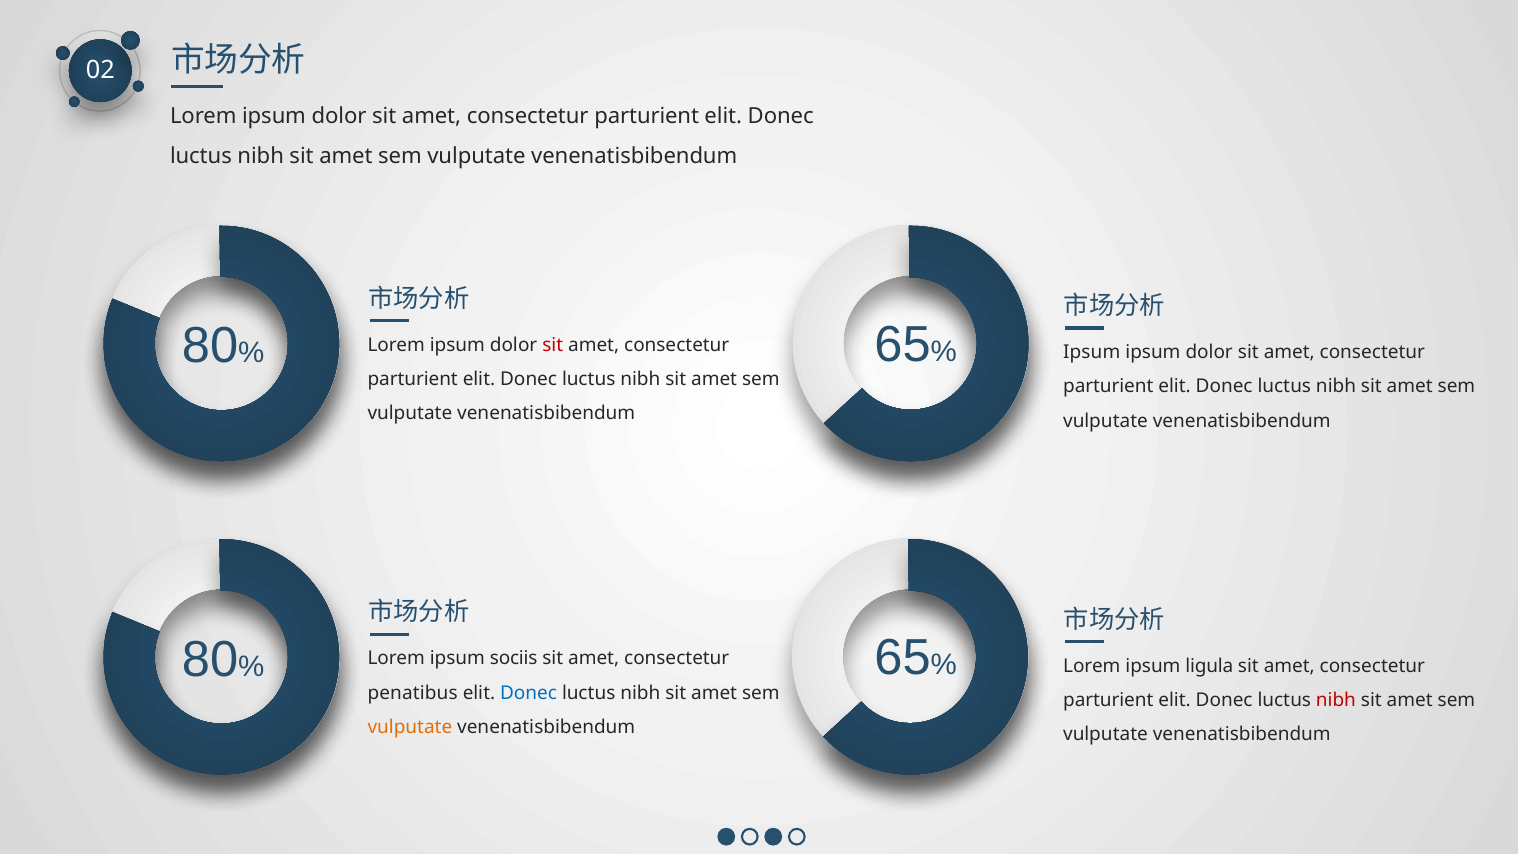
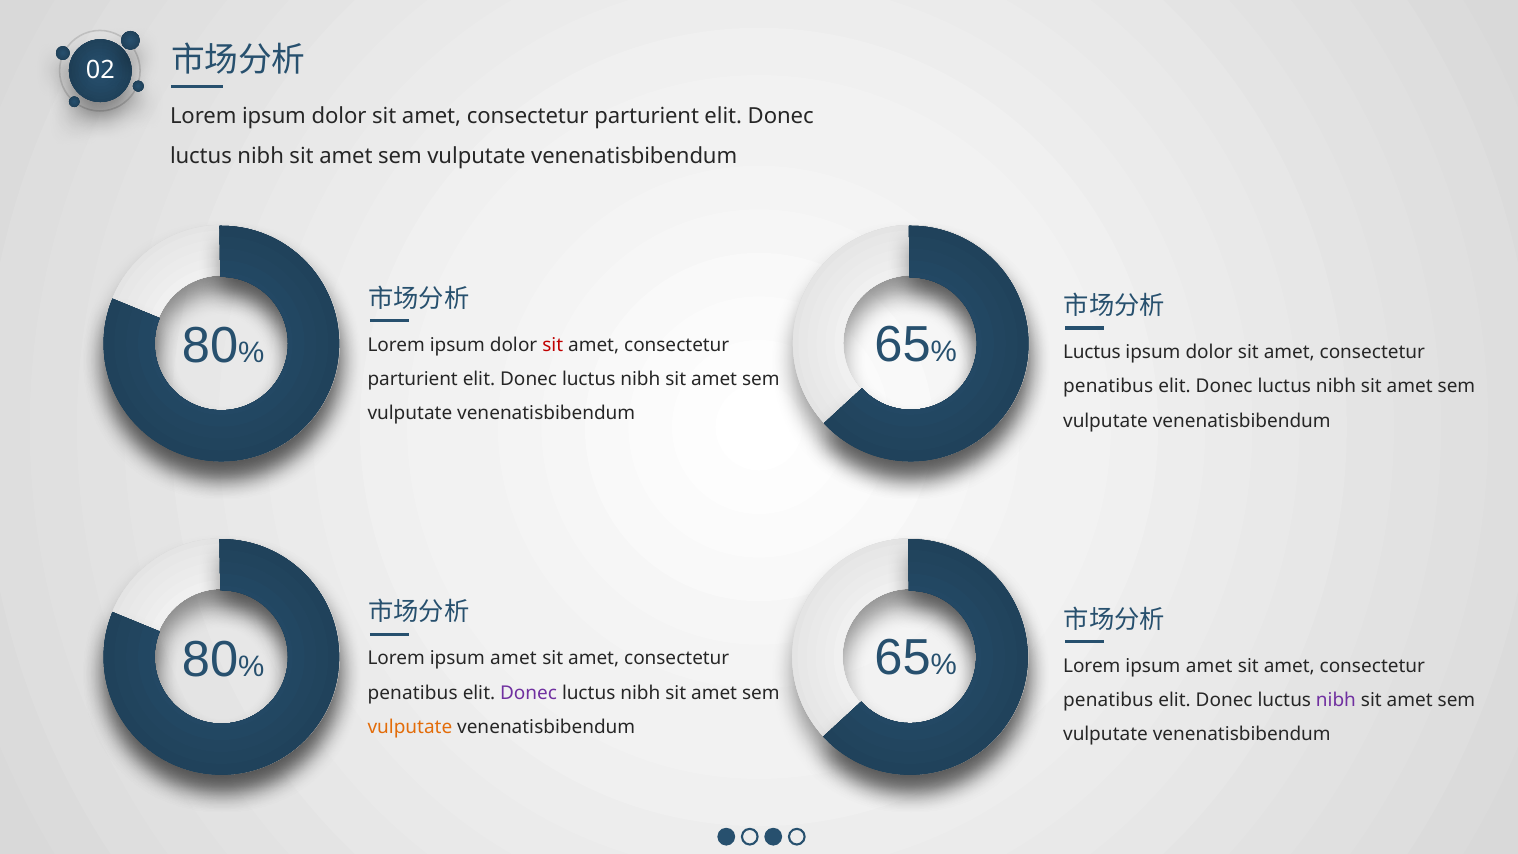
Ipsum: Ipsum -> Luctus (1092, 352)
parturient: parturient -> penatibus (1108, 387)
sociis: sociis -> amet (513, 658)
ligula: ligula -> amet (1209, 666)
Donec colour: blue -> purple (529, 693)
parturient: parturient -> penatibus (1108, 700)
nibh colour: red -> purple (1336, 700)
